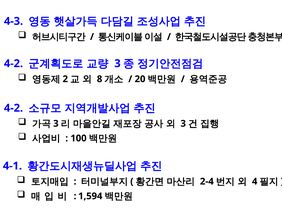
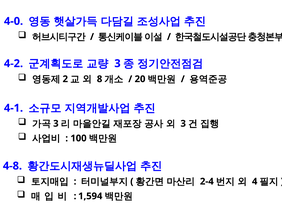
4-3: 4-3 -> 4-0 (14, 21)
4-2: 4-2 -> 4-1 (13, 108)
4-1: 4-1 -> 4-8 (12, 166)
